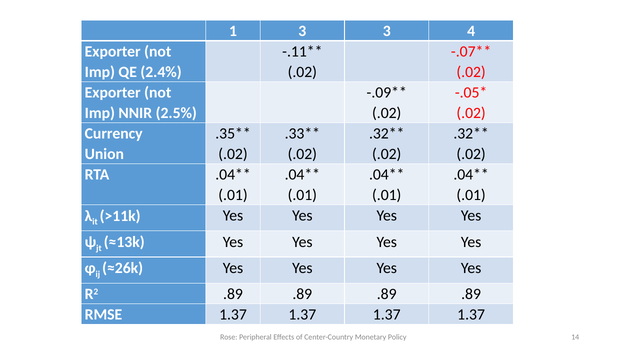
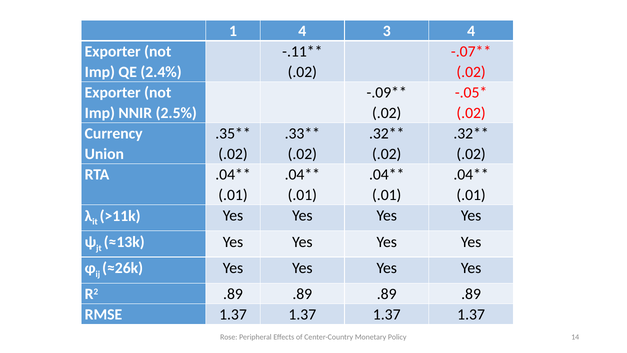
1 3: 3 -> 4 (302, 31)
